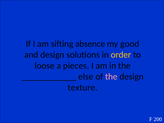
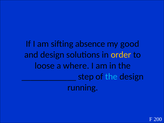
pieces: pieces -> where (76, 66)
else: else -> step (86, 77)
the colour: pink -> light blue (111, 77)
texture: texture -> running (83, 88)
